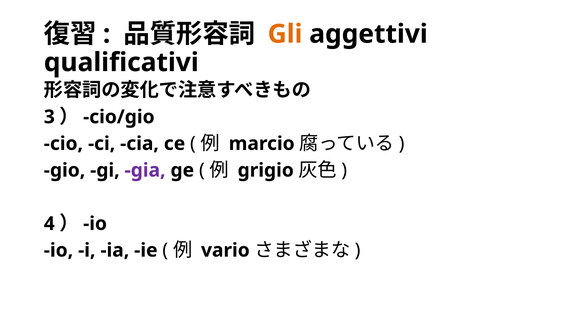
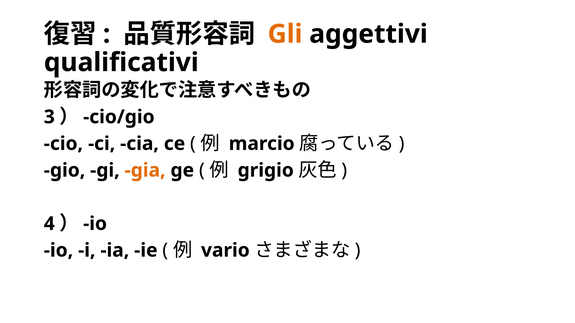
gia colour: purple -> orange (145, 171)
